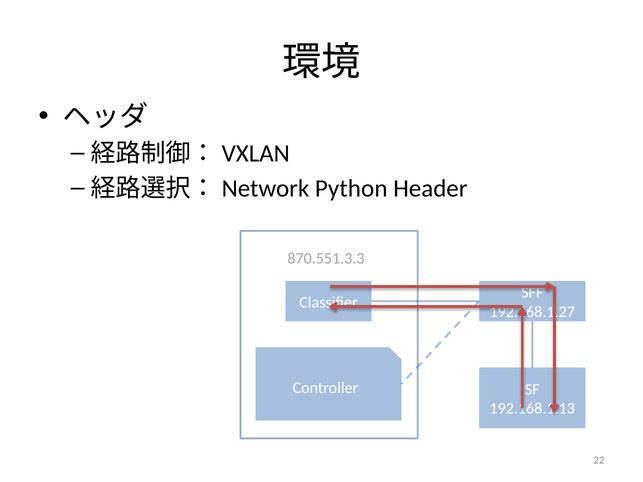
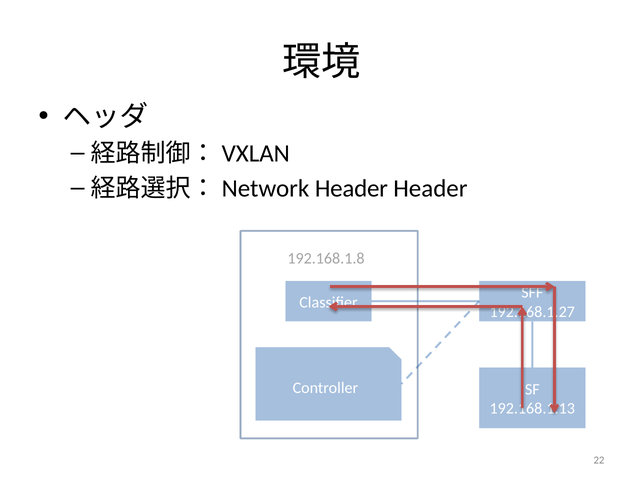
Python: Python -> Header (351, 189)
870.551.3.3: 870.551.3.3 -> 192.168.1.8 (326, 258)
